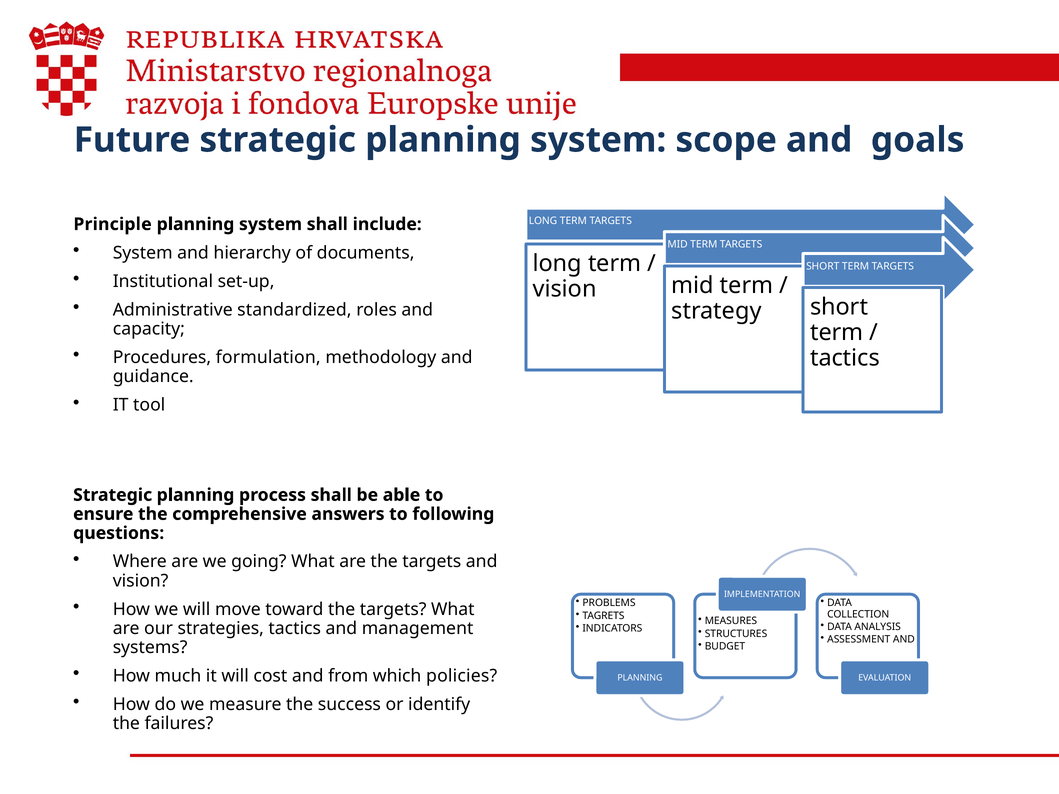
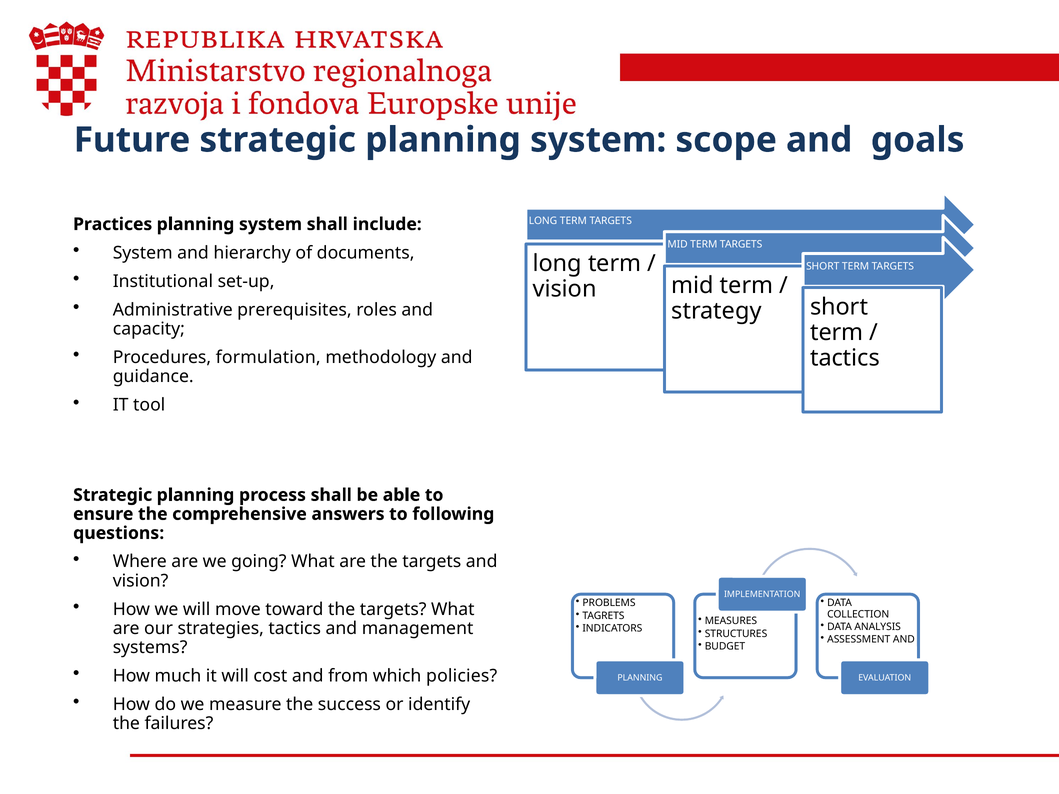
Principle: Principle -> Practices (113, 224)
standardized: standardized -> prerequisites (294, 310)
